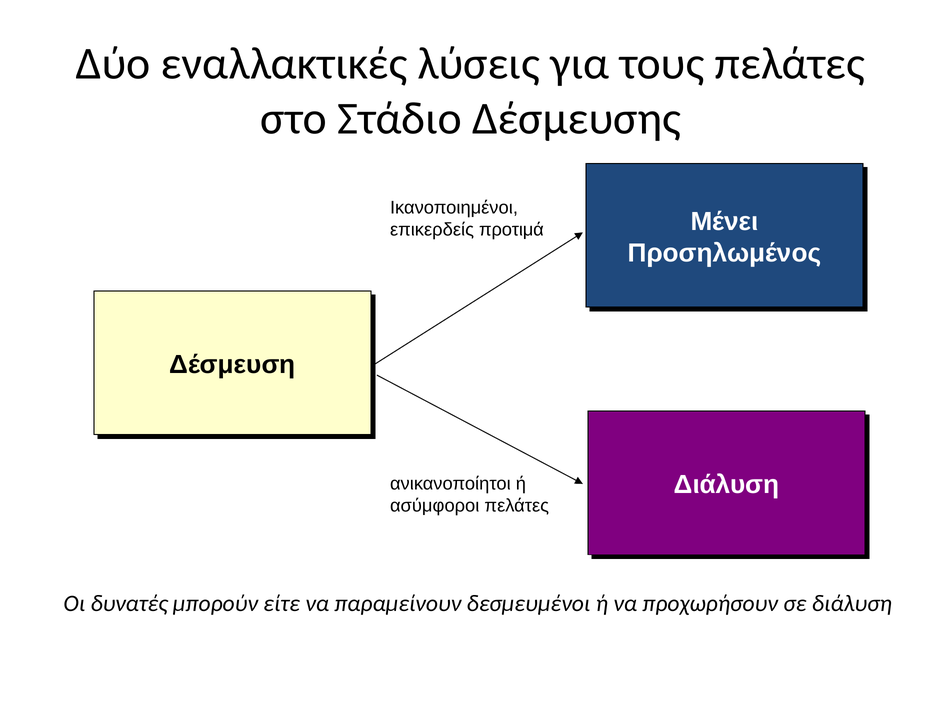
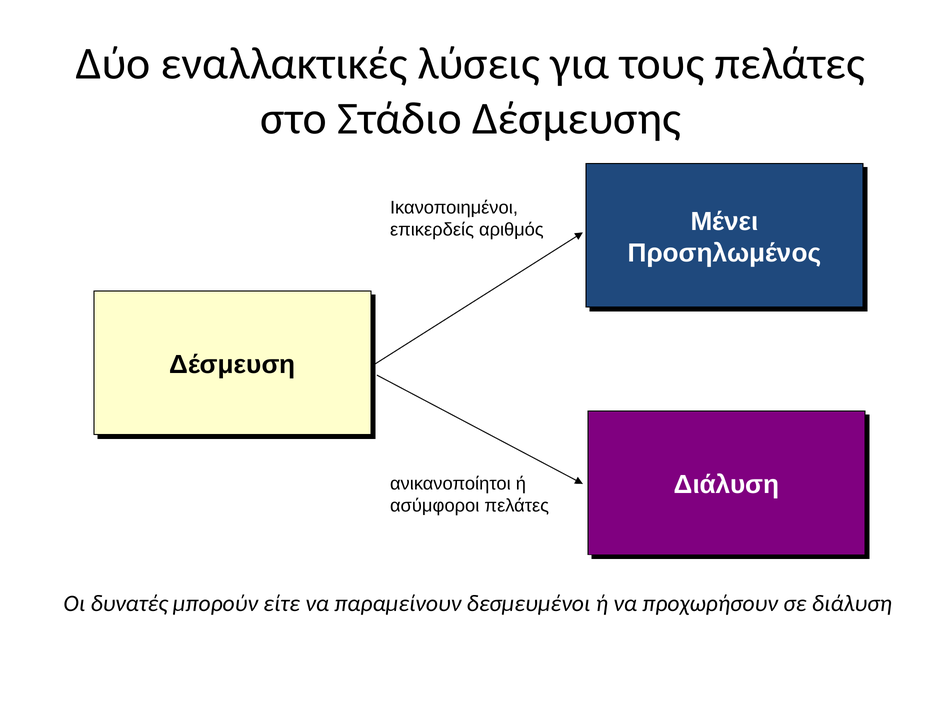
προτιμά: προτιμά -> αριθμός (511, 230)
